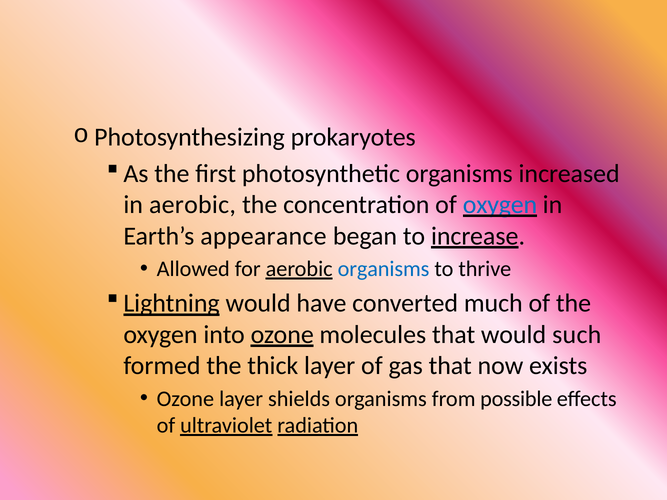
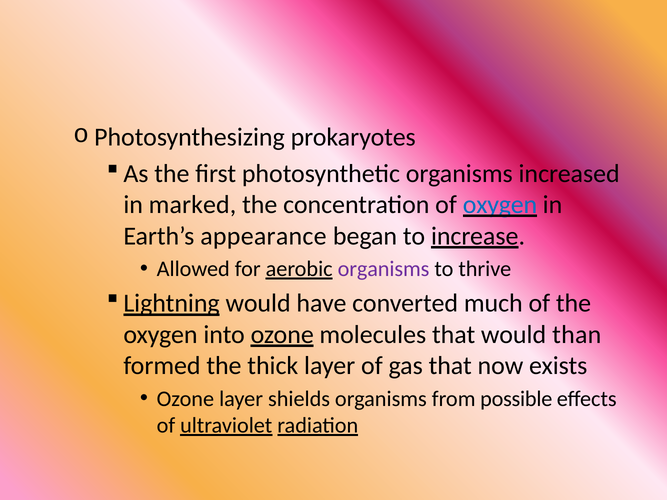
in aerobic: aerobic -> marked (193, 205)
organisms colour: blue -> purple (384, 269)
such: such -> than (577, 335)
